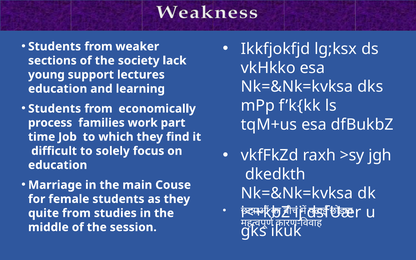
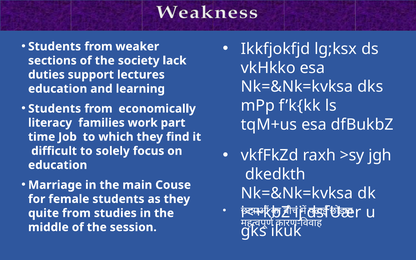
young: young -> duties (46, 75)
process: process -> literacy (50, 123)
